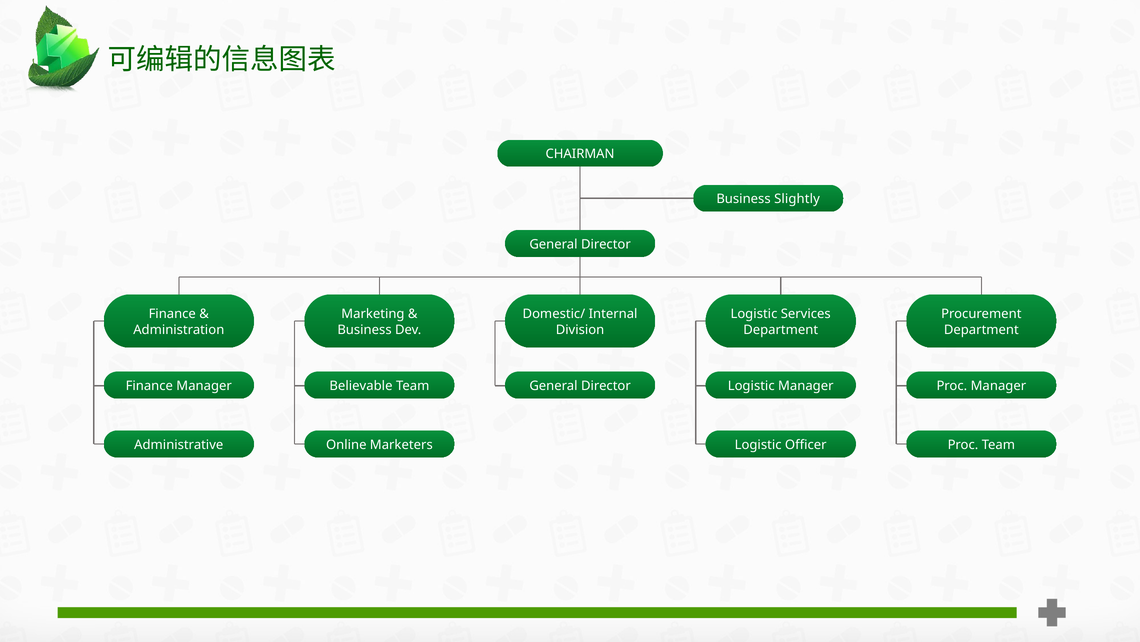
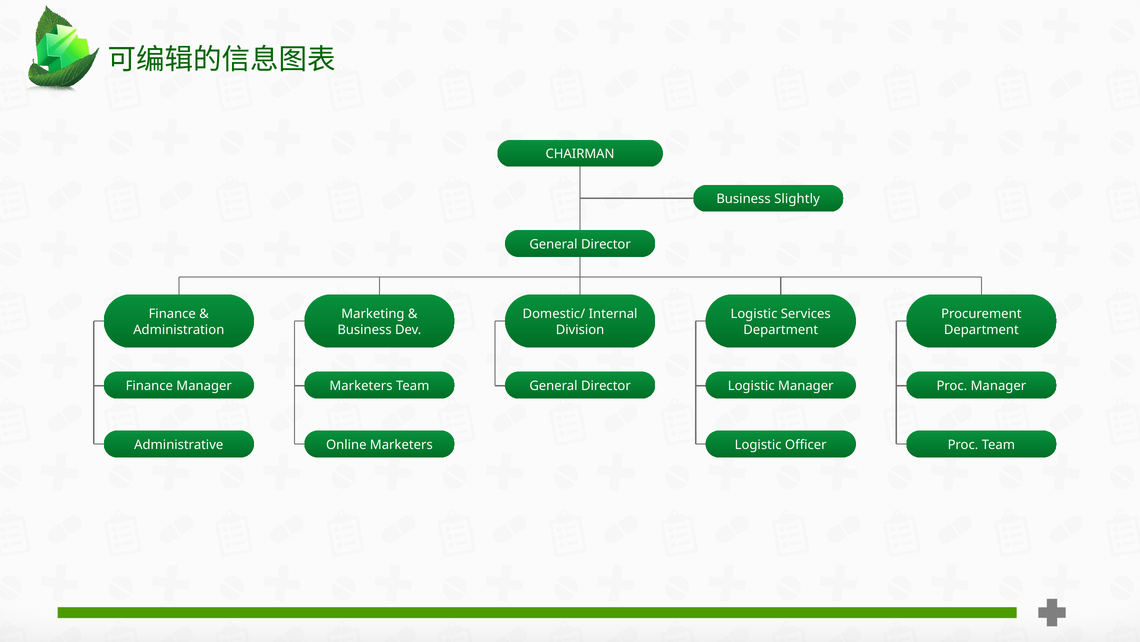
Believable: Believable -> Marketers (361, 385)
